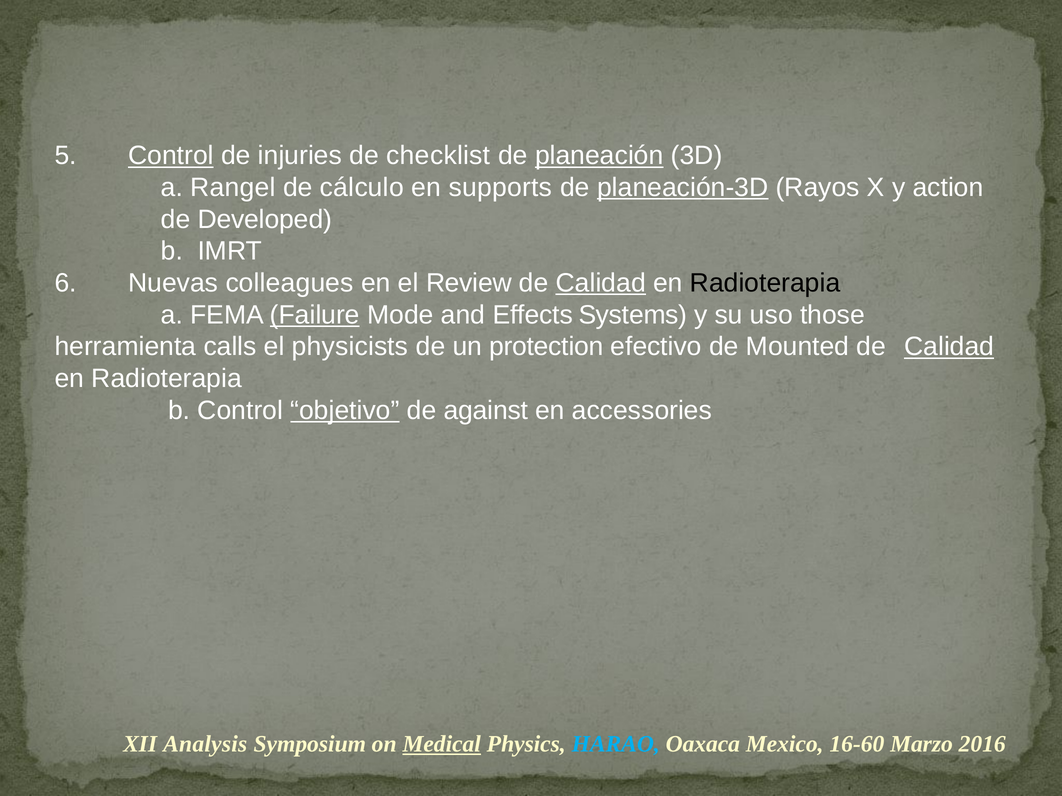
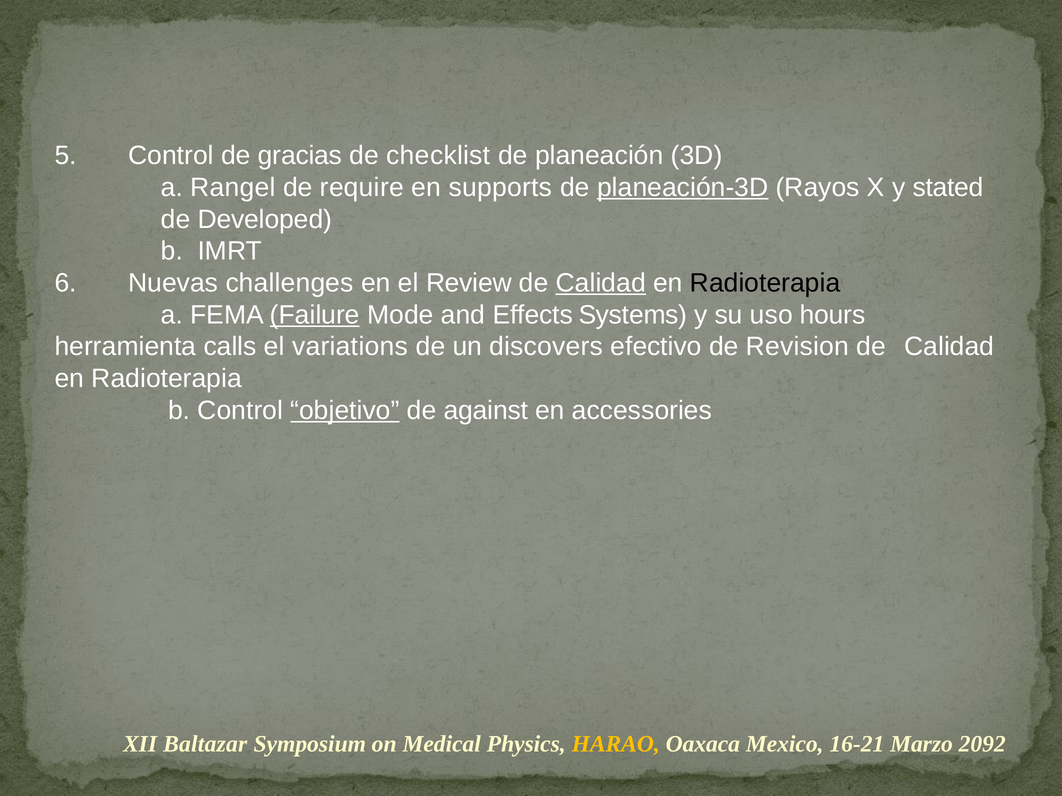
Control underline: present -> none (171, 156)
injuries: injuries -> gracias (300, 156)
planeación underline: present -> none (599, 156)
cálculo: cálculo -> require (362, 188)
action: action -> stated (948, 188)
colleagues: colleagues -> challenges (290, 283)
those: those -> hours (833, 315)
physicists: physicists -> variations (350, 347)
protection: protection -> discovers (546, 347)
Mounted: Mounted -> Revision (797, 347)
Calidad underline: present -> none (949, 347)
Analysis: Analysis -> Baltazar (205, 744)
Medical underline: present -> none (442, 744)
HARAO colour: light blue -> yellow (616, 744)
16-60: 16-60 -> 16-21 (857, 744)
2016: 2016 -> 2092 (982, 744)
